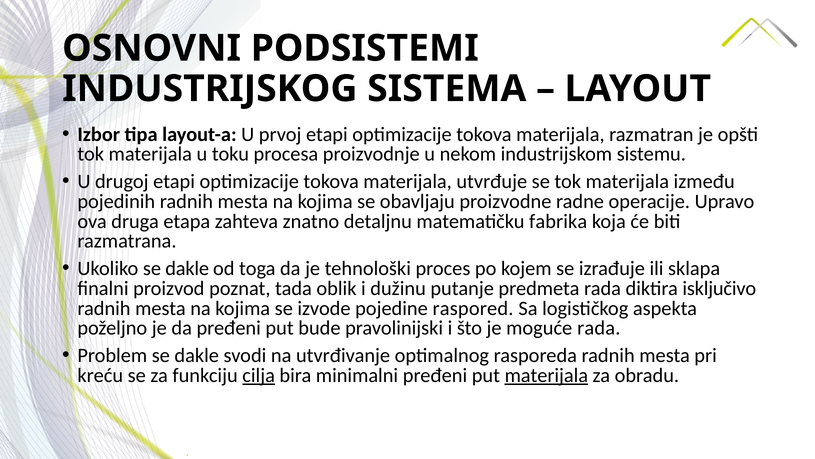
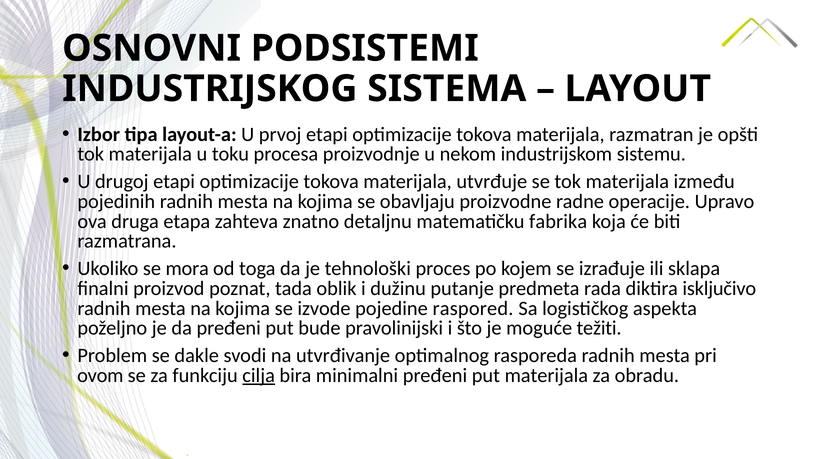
Ukoliko se dakle: dakle -> mora (187, 268)
moguće rada: rada -> težiti (599, 328)
kreću: kreću -> ovom (100, 375)
materijala underline: present -> none (546, 375)
